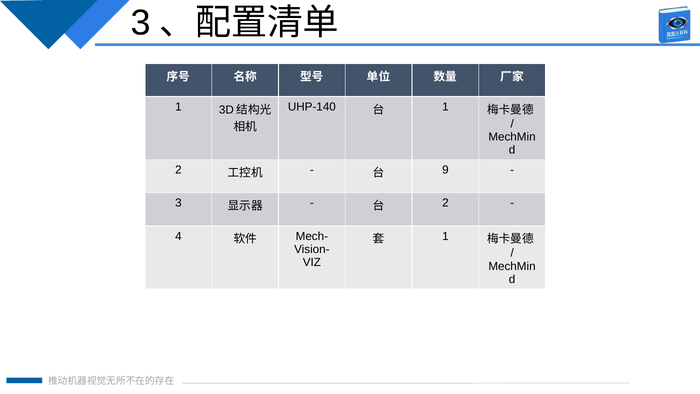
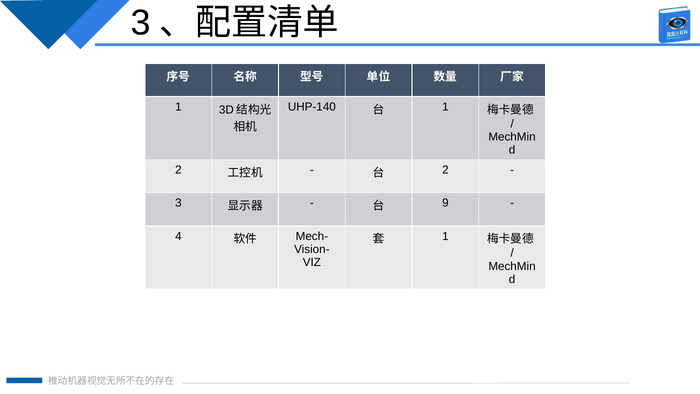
9: 9 -> 2 (445, 170)
2: 2 -> 9 (445, 203)
